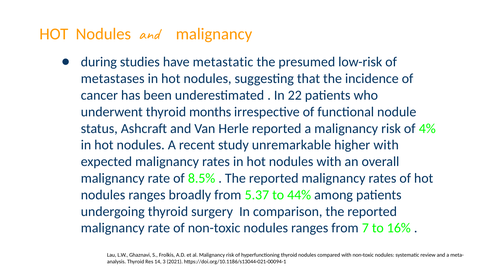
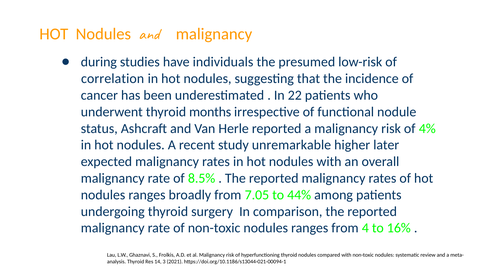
metastatic: metastatic -> individuals (223, 62)
metastases: metastases -> correlation (113, 79)
higher with: with -> later (386, 145)
5.37: 5.37 -> 7.05 (257, 195)
7: 7 -> 4 (365, 228)
